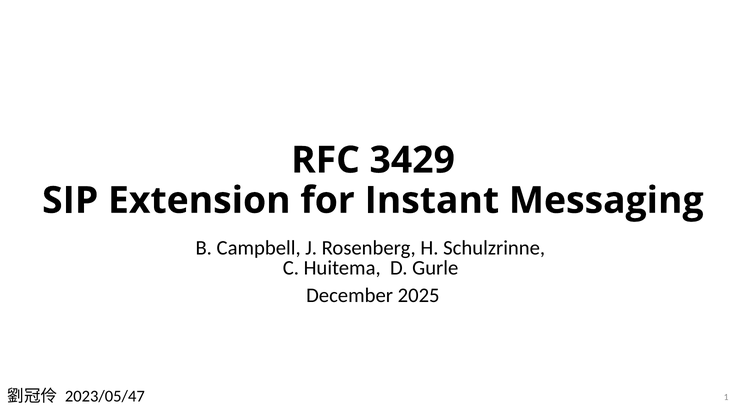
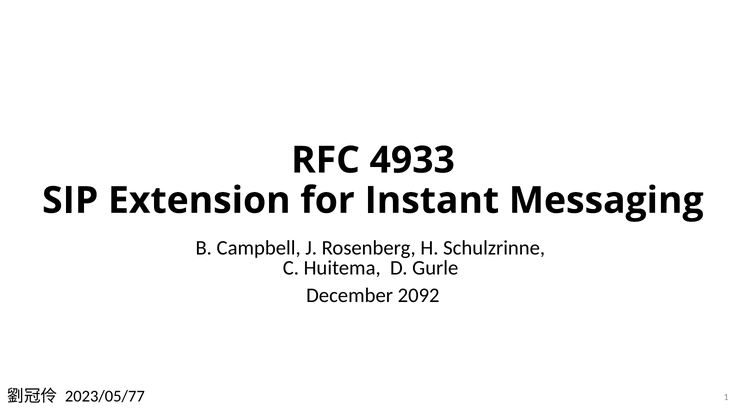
3429: 3429 -> 4933 (412, 160)
2025: 2025 -> 2092 (419, 295)
2023/05/47: 2023/05/47 -> 2023/05/77 (105, 396)
